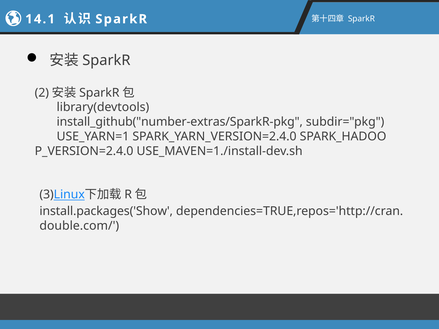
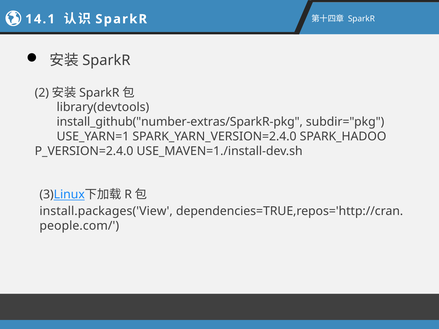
install.packages('Show: install.packages('Show -> install.packages('View (106, 211)
double.com/: double.com/ -> people.com/ (79, 226)
